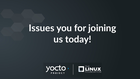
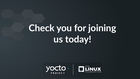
Issues: Issues -> Check (42, 28)
